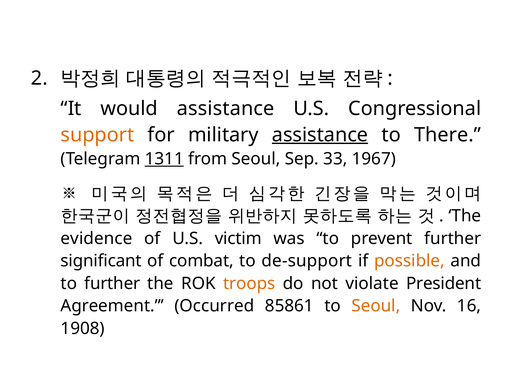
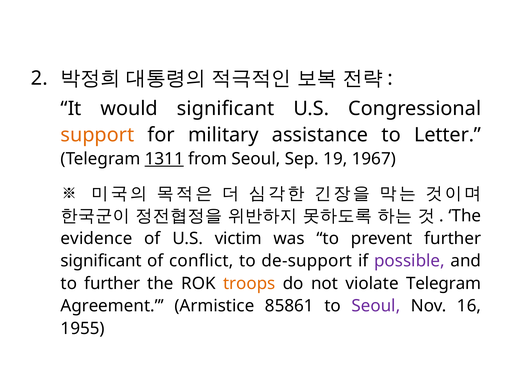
would assistance: assistance -> significant (226, 109)
assistance underline: present -> none (320, 135)
There: There -> Letter (448, 135)
33: 33 -> 19 (335, 159)
combat: combat -> conflict (201, 261)
possible colour: orange -> purple (409, 261)
violate President: President -> Telegram (444, 283)
Occurred: Occurred -> Armistice (214, 306)
Seoul colour: orange -> purple (376, 306)
1908: 1908 -> 1955 (83, 329)
